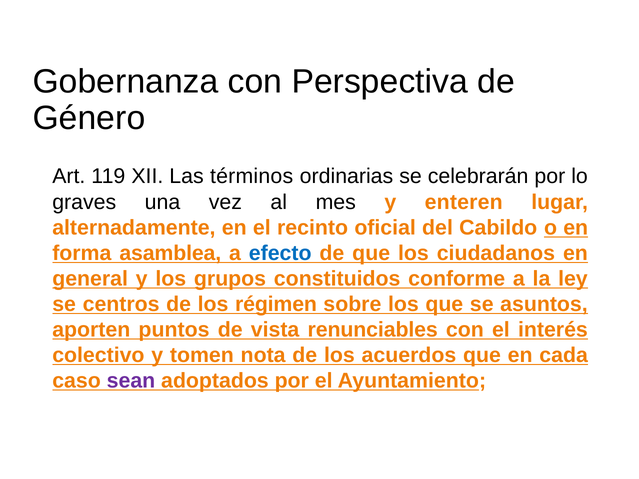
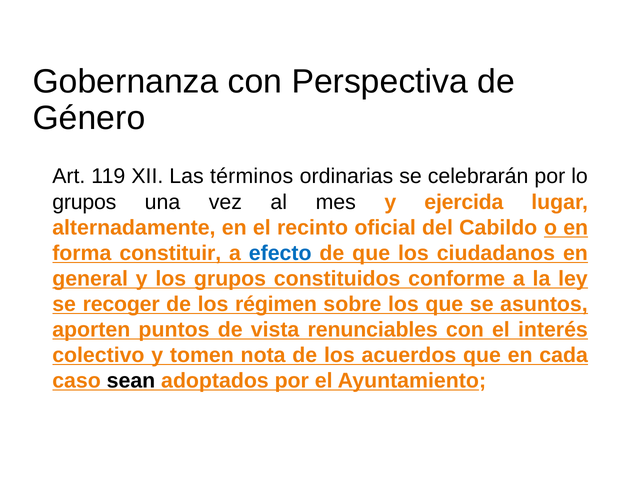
graves: graves -> grupos (84, 202)
enteren: enteren -> ejercida (464, 202)
asamblea: asamblea -> constituir (170, 253)
centros: centros -> recoger (121, 304)
sean colour: purple -> black (131, 381)
